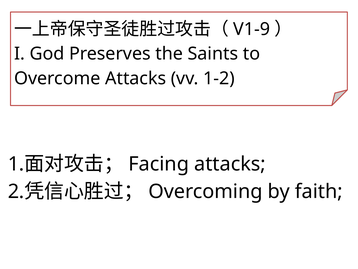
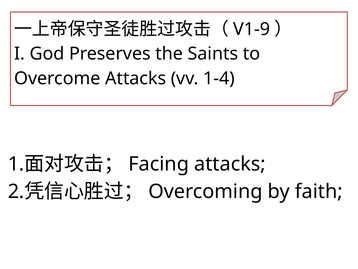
1-2: 1-2 -> 1-4 (219, 78)
